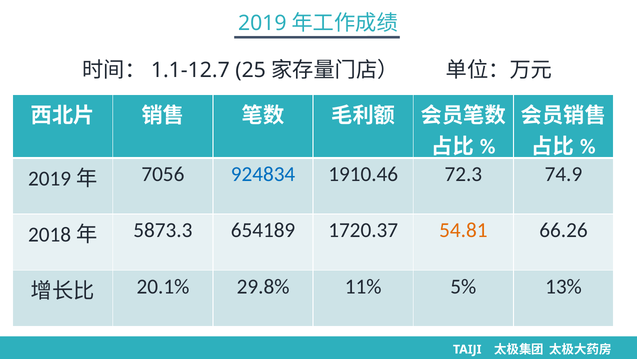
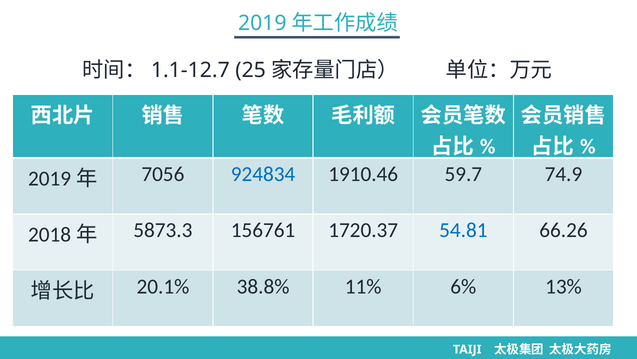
72.3: 72.3 -> 59.7 (463, 174)
654189: 654189 -> 156761 (263, 230)
54.81 colour: orange -> blue (463, 230)
29.8%: 29.8% -> 38.8% (263, 286)
5%: 5% -> 6% (463, 286)
